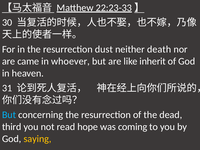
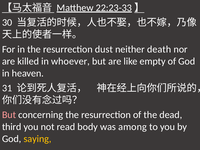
came: came -> killed (28, 61)
inherit: inherit -> empty (153, 61)
But colour: light blue -> pink (9, 115)
hope: hope -> body (88, 127)
coming: coming -> among (133, 127)
